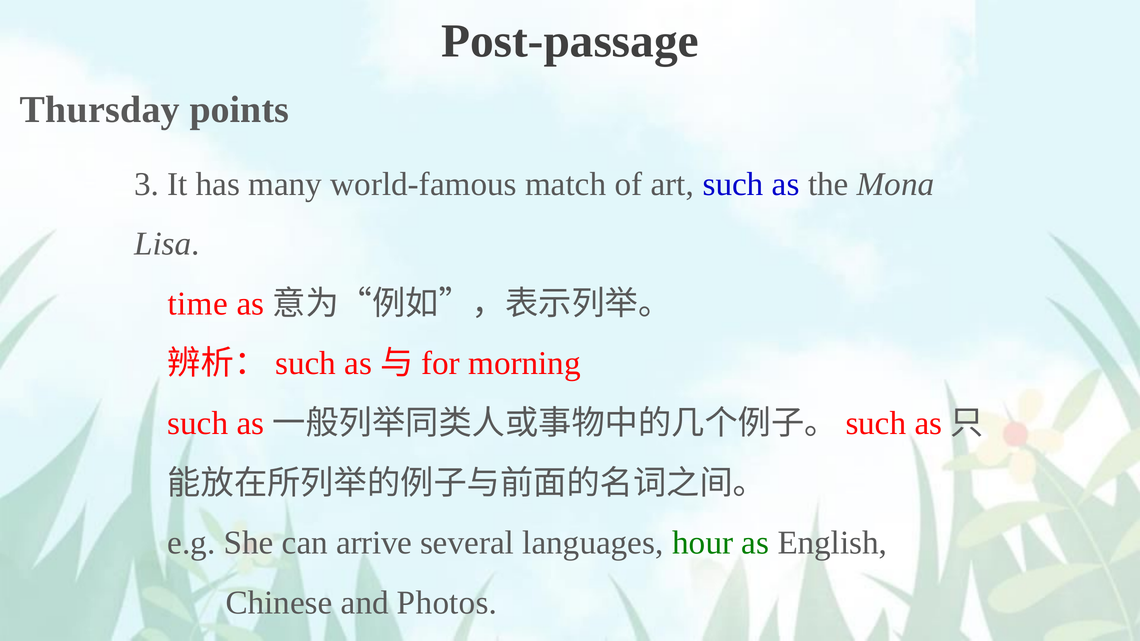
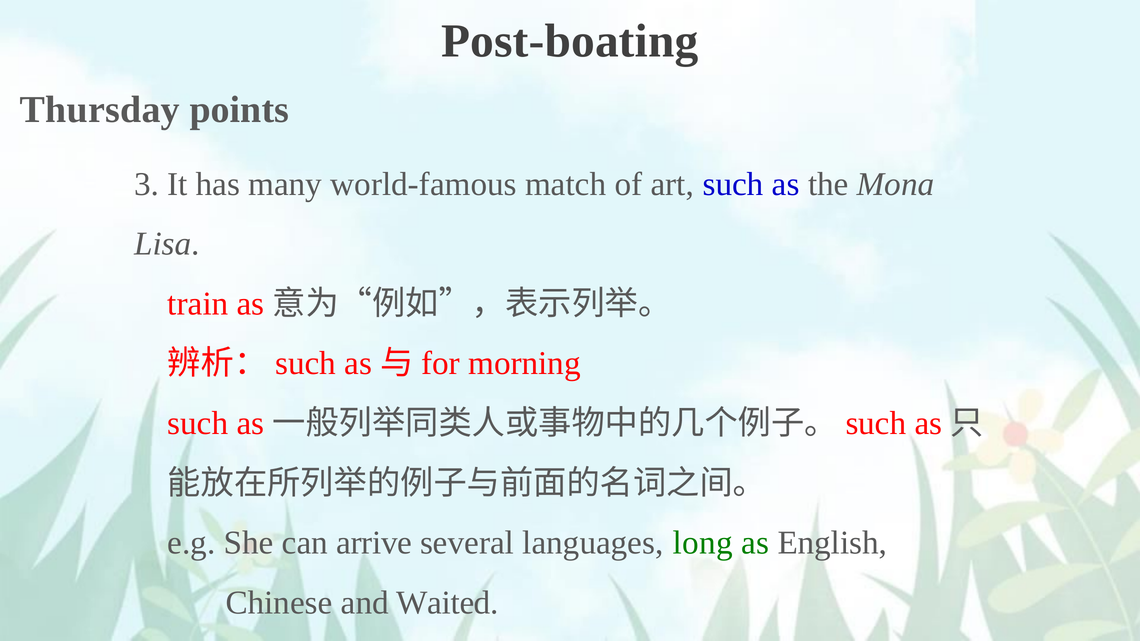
Post-passage: Post-passage -> Post-boating (570, 41)
time: time -> train (198, 304)
hour: hour -> long (703, 543)
Photos: Photos -> Waited (447, 603)
